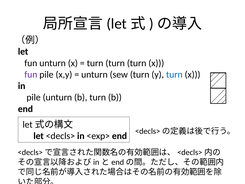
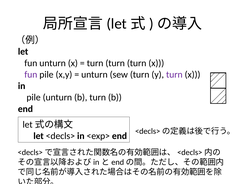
turn colour: blue -> purple (174, 74)
